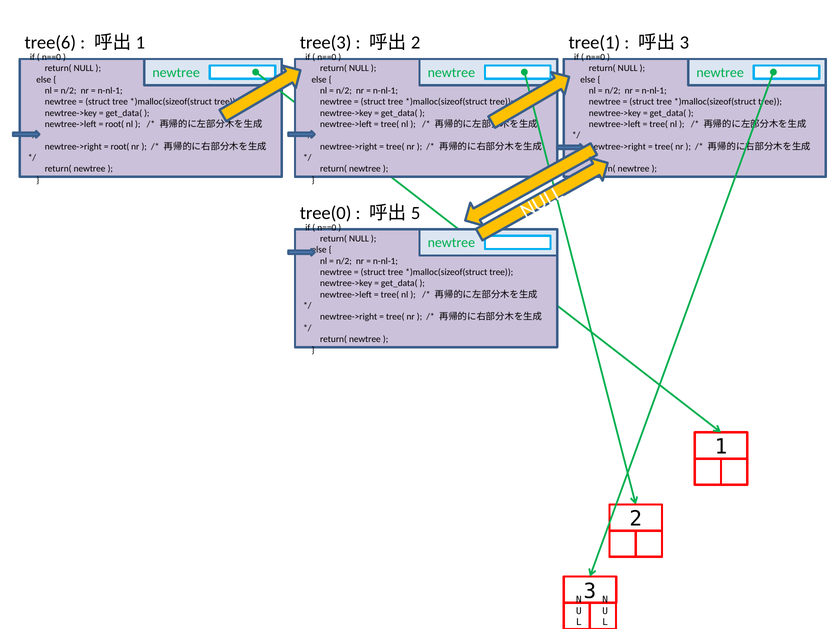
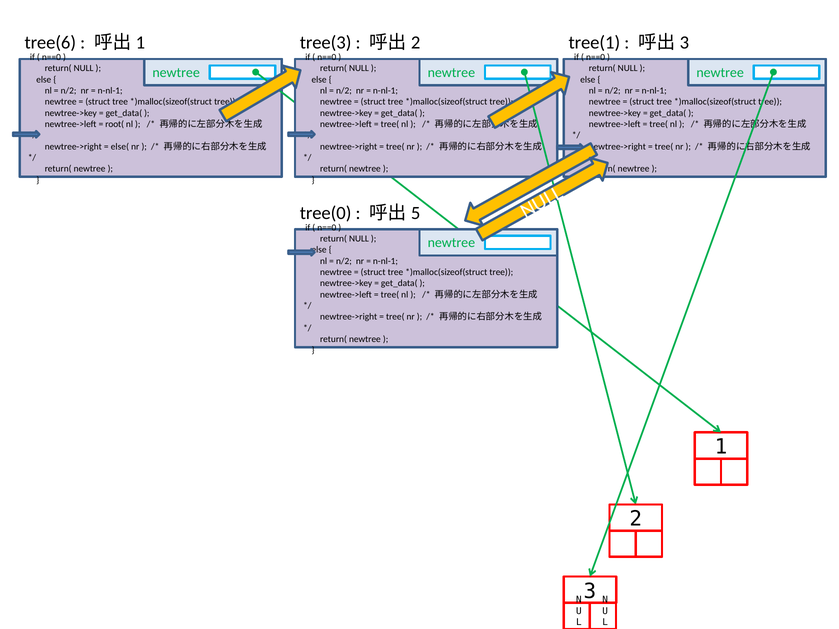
root(: root( -> else( (120, 147)
